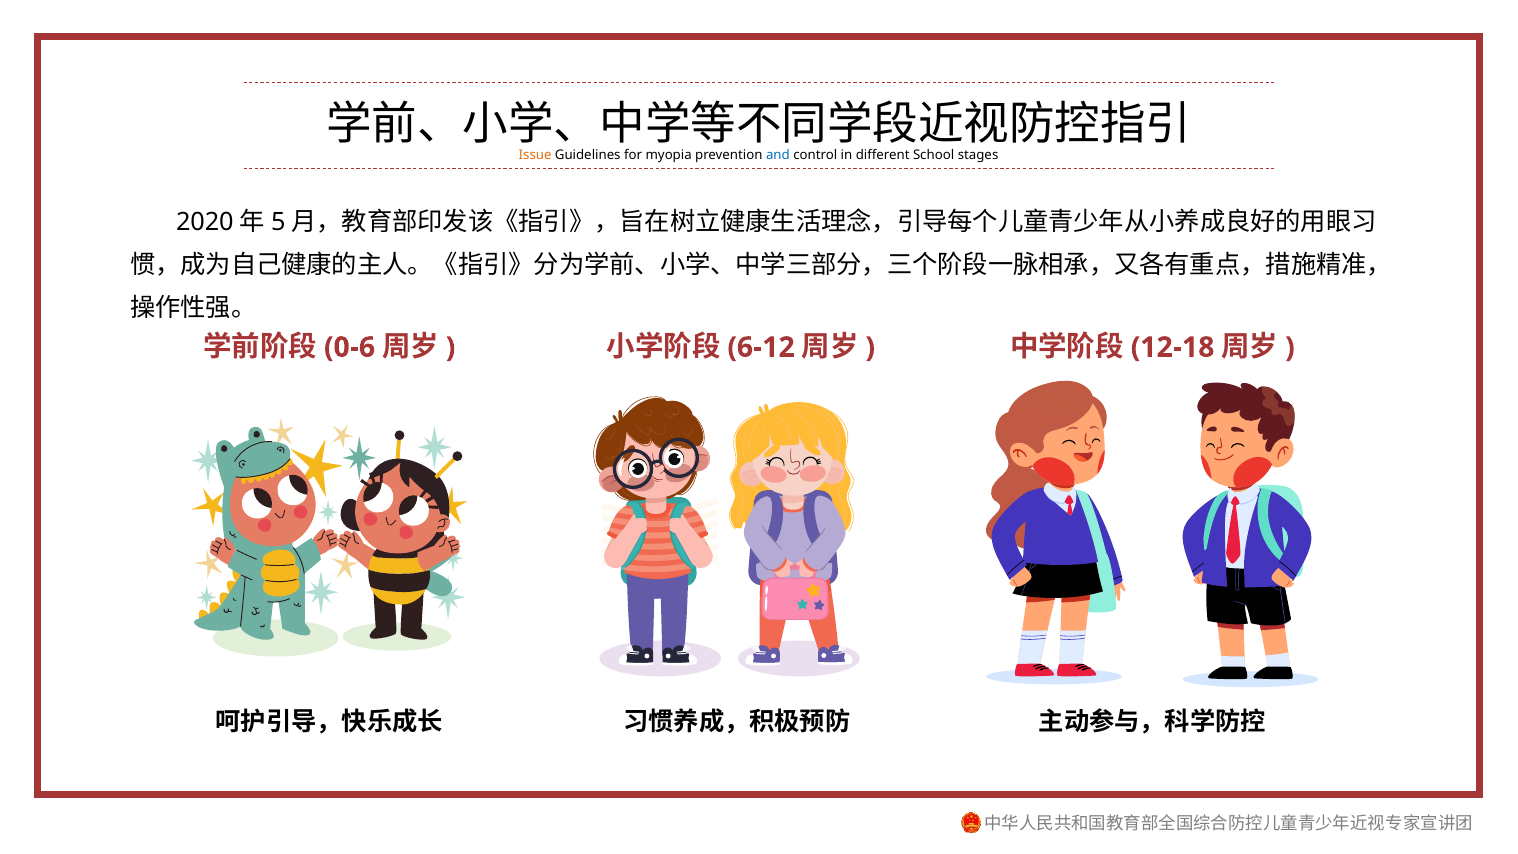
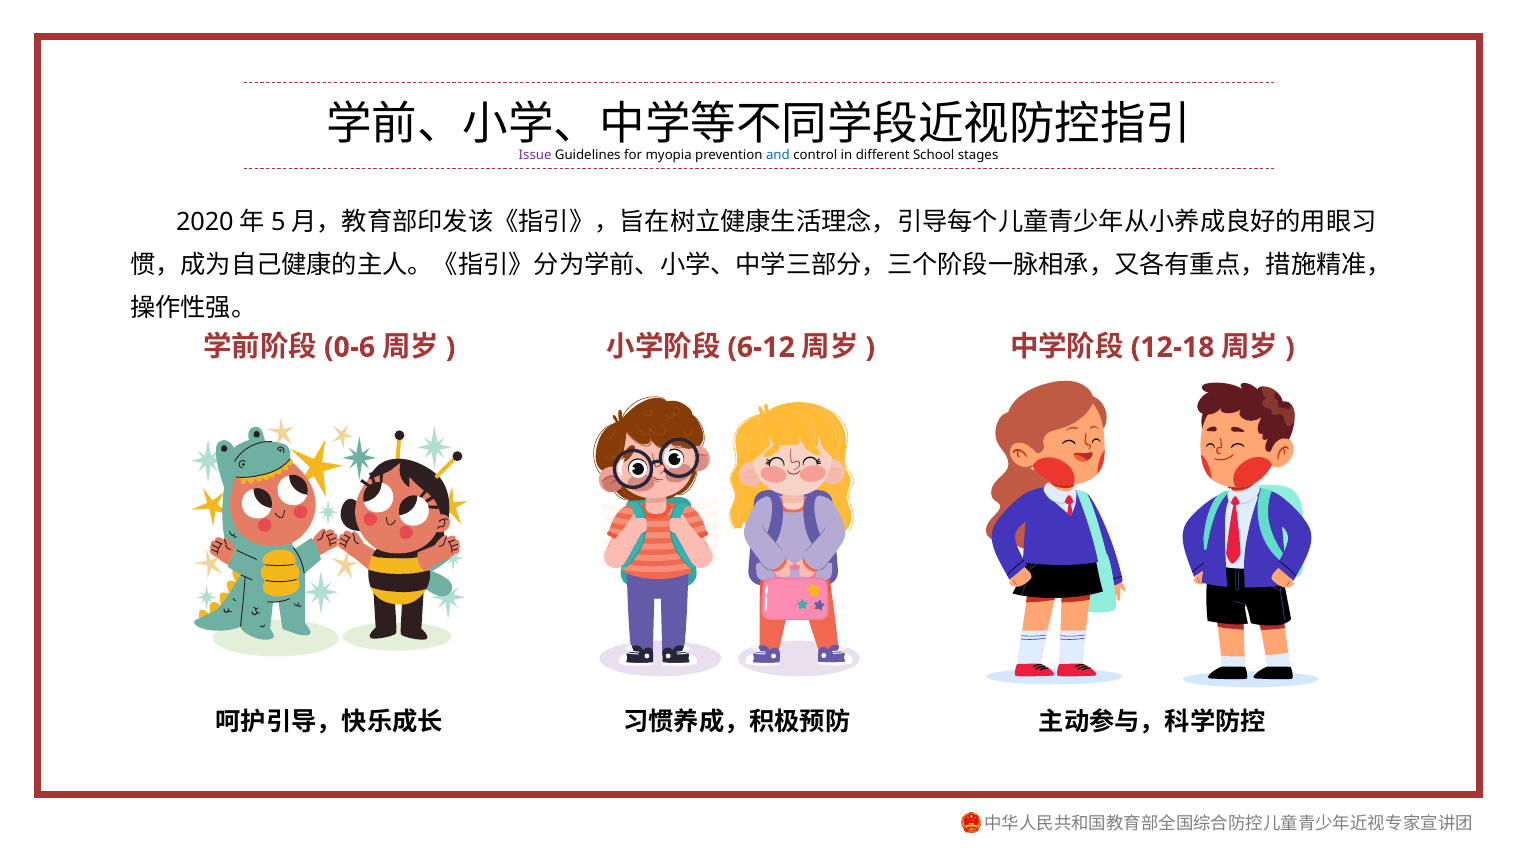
Issue colour: orange -> purple (535, 156)
